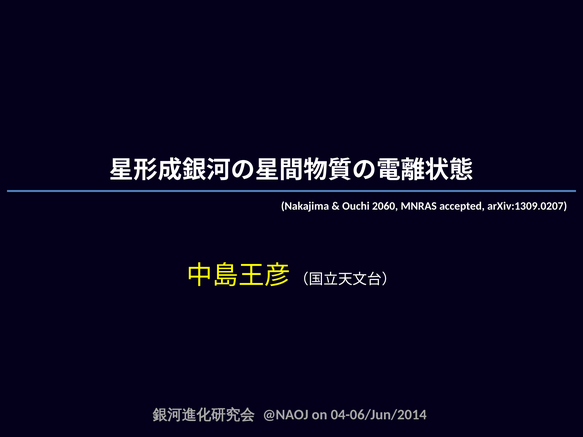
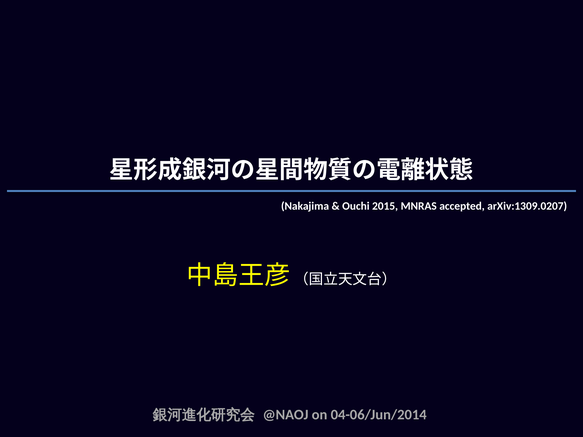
2060: 2060 -> 2015 (385, 206)
